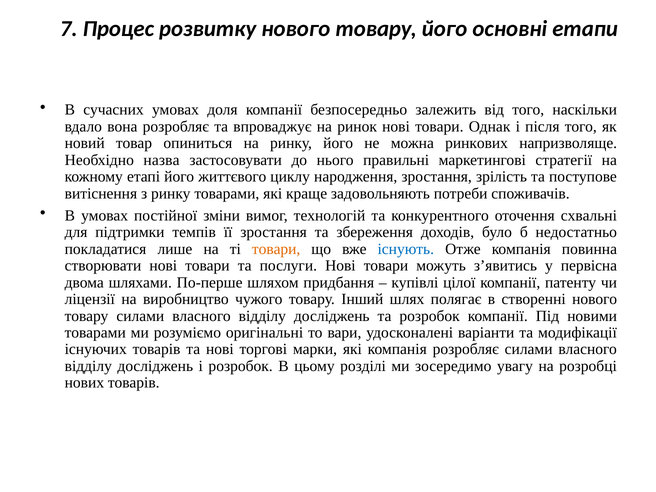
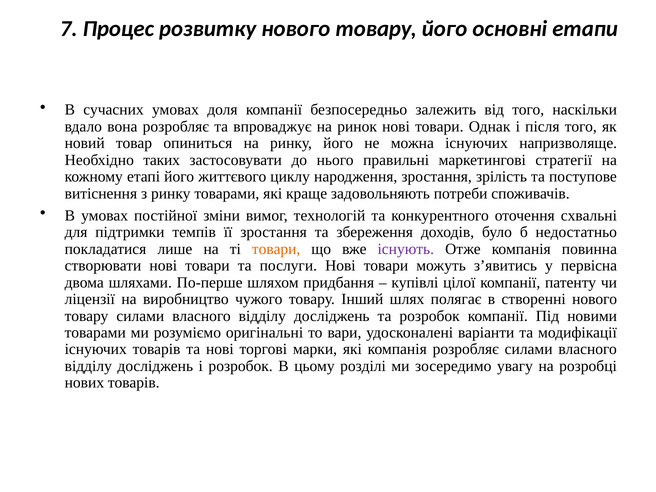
можна ринкових: ринкових -> існуючих (477, 143)
назва: назва -> таких (162, 160)
існують colour: blue -> purple (406, 249)
